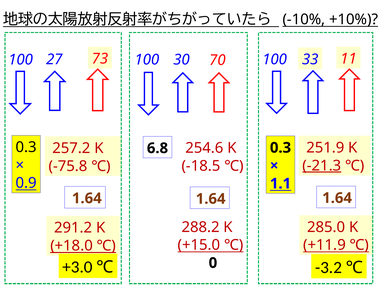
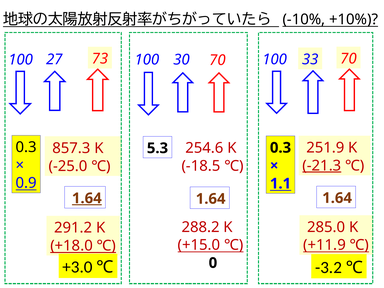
100 11: 11 -> 70 (348, 59)
257.2: 257.2 -> 857.3 (71, 148)
6.8: 6.8 -> 5.3 (157, 148)
-75.8: -75.8 -> -25.0 (68, 166)
1.64 underline: none -> present (87, 198)
